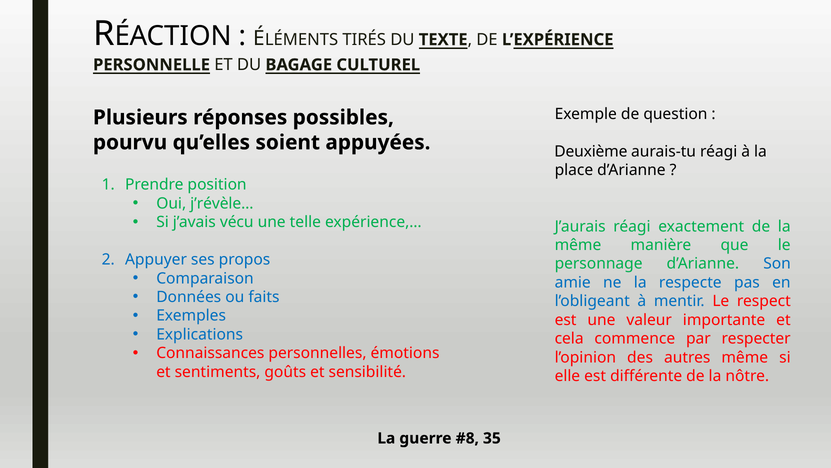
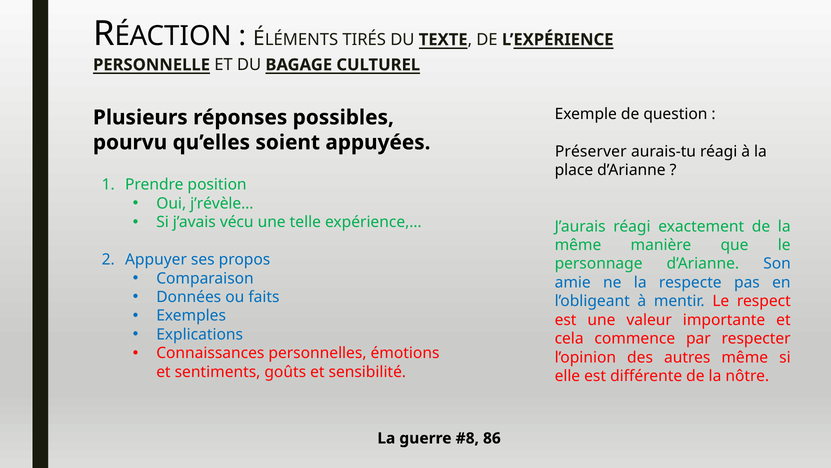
Deuxième: Deuxième -> Préserver (591, 151)
35: 35 -> 86 (492, 438)
